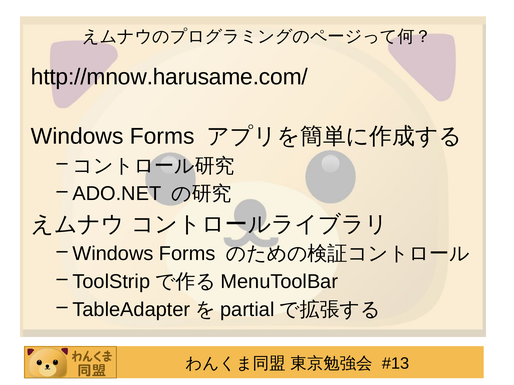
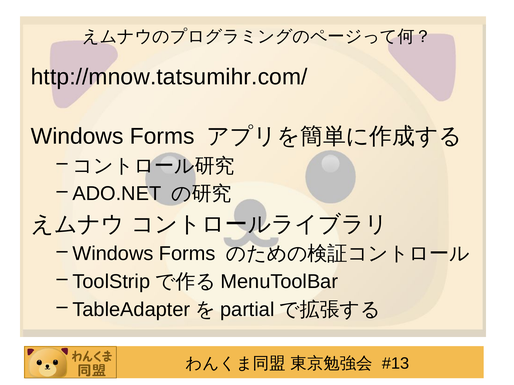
http://mnow.harusame.com/: http://mnow.harusame.com/ -> http://mnow.tatsumihr.com/ (169, 77)
